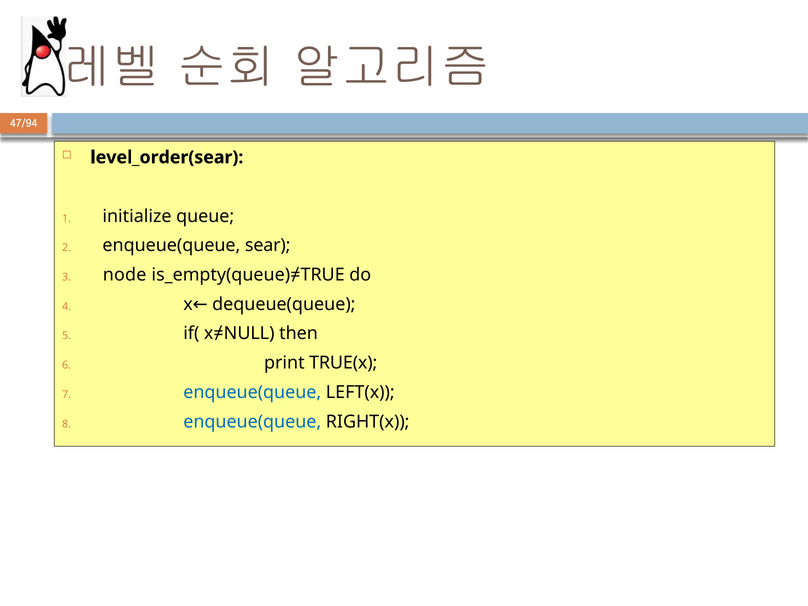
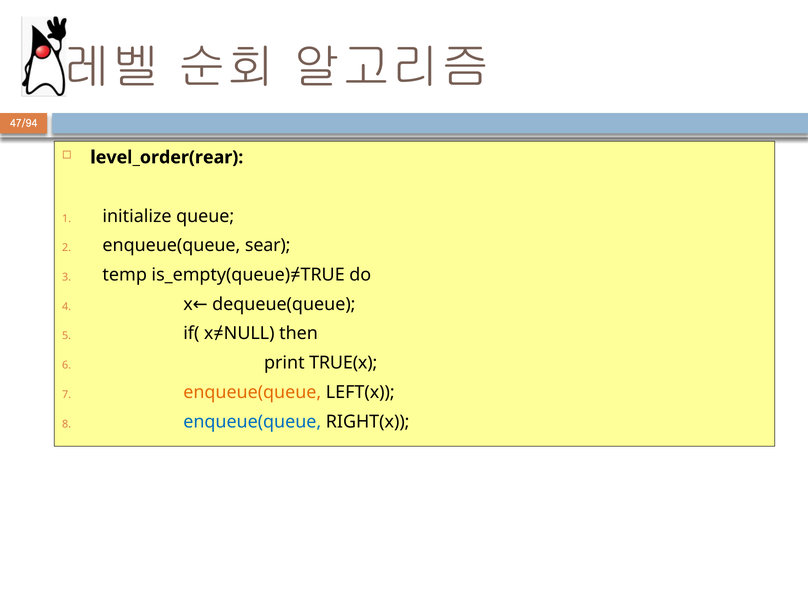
level_order(sear: level_order(sear -> level_order(rear (167, 157)
node: node -> temp (125, 275)
enqueue(queue colour: blue -> orange (252, 392)
